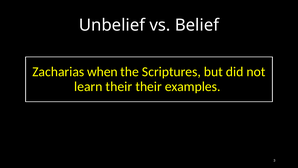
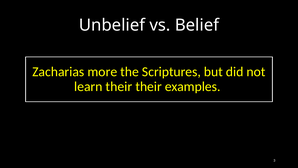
when: when -> more (102, 72)
